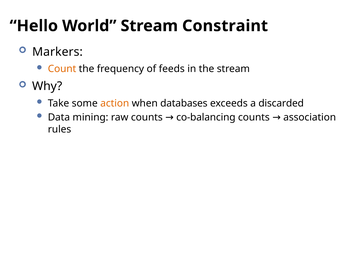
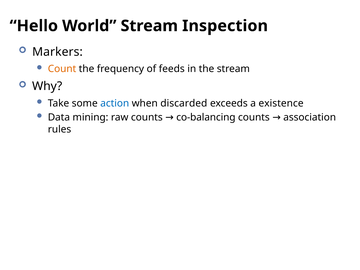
Constraint: Constraint -> Inspection (225, 26)
action colour: orange -> blue (115, 103)
databases: databases -> discarded (184, 103)
discarded: discarded -> existence (281, 103)
